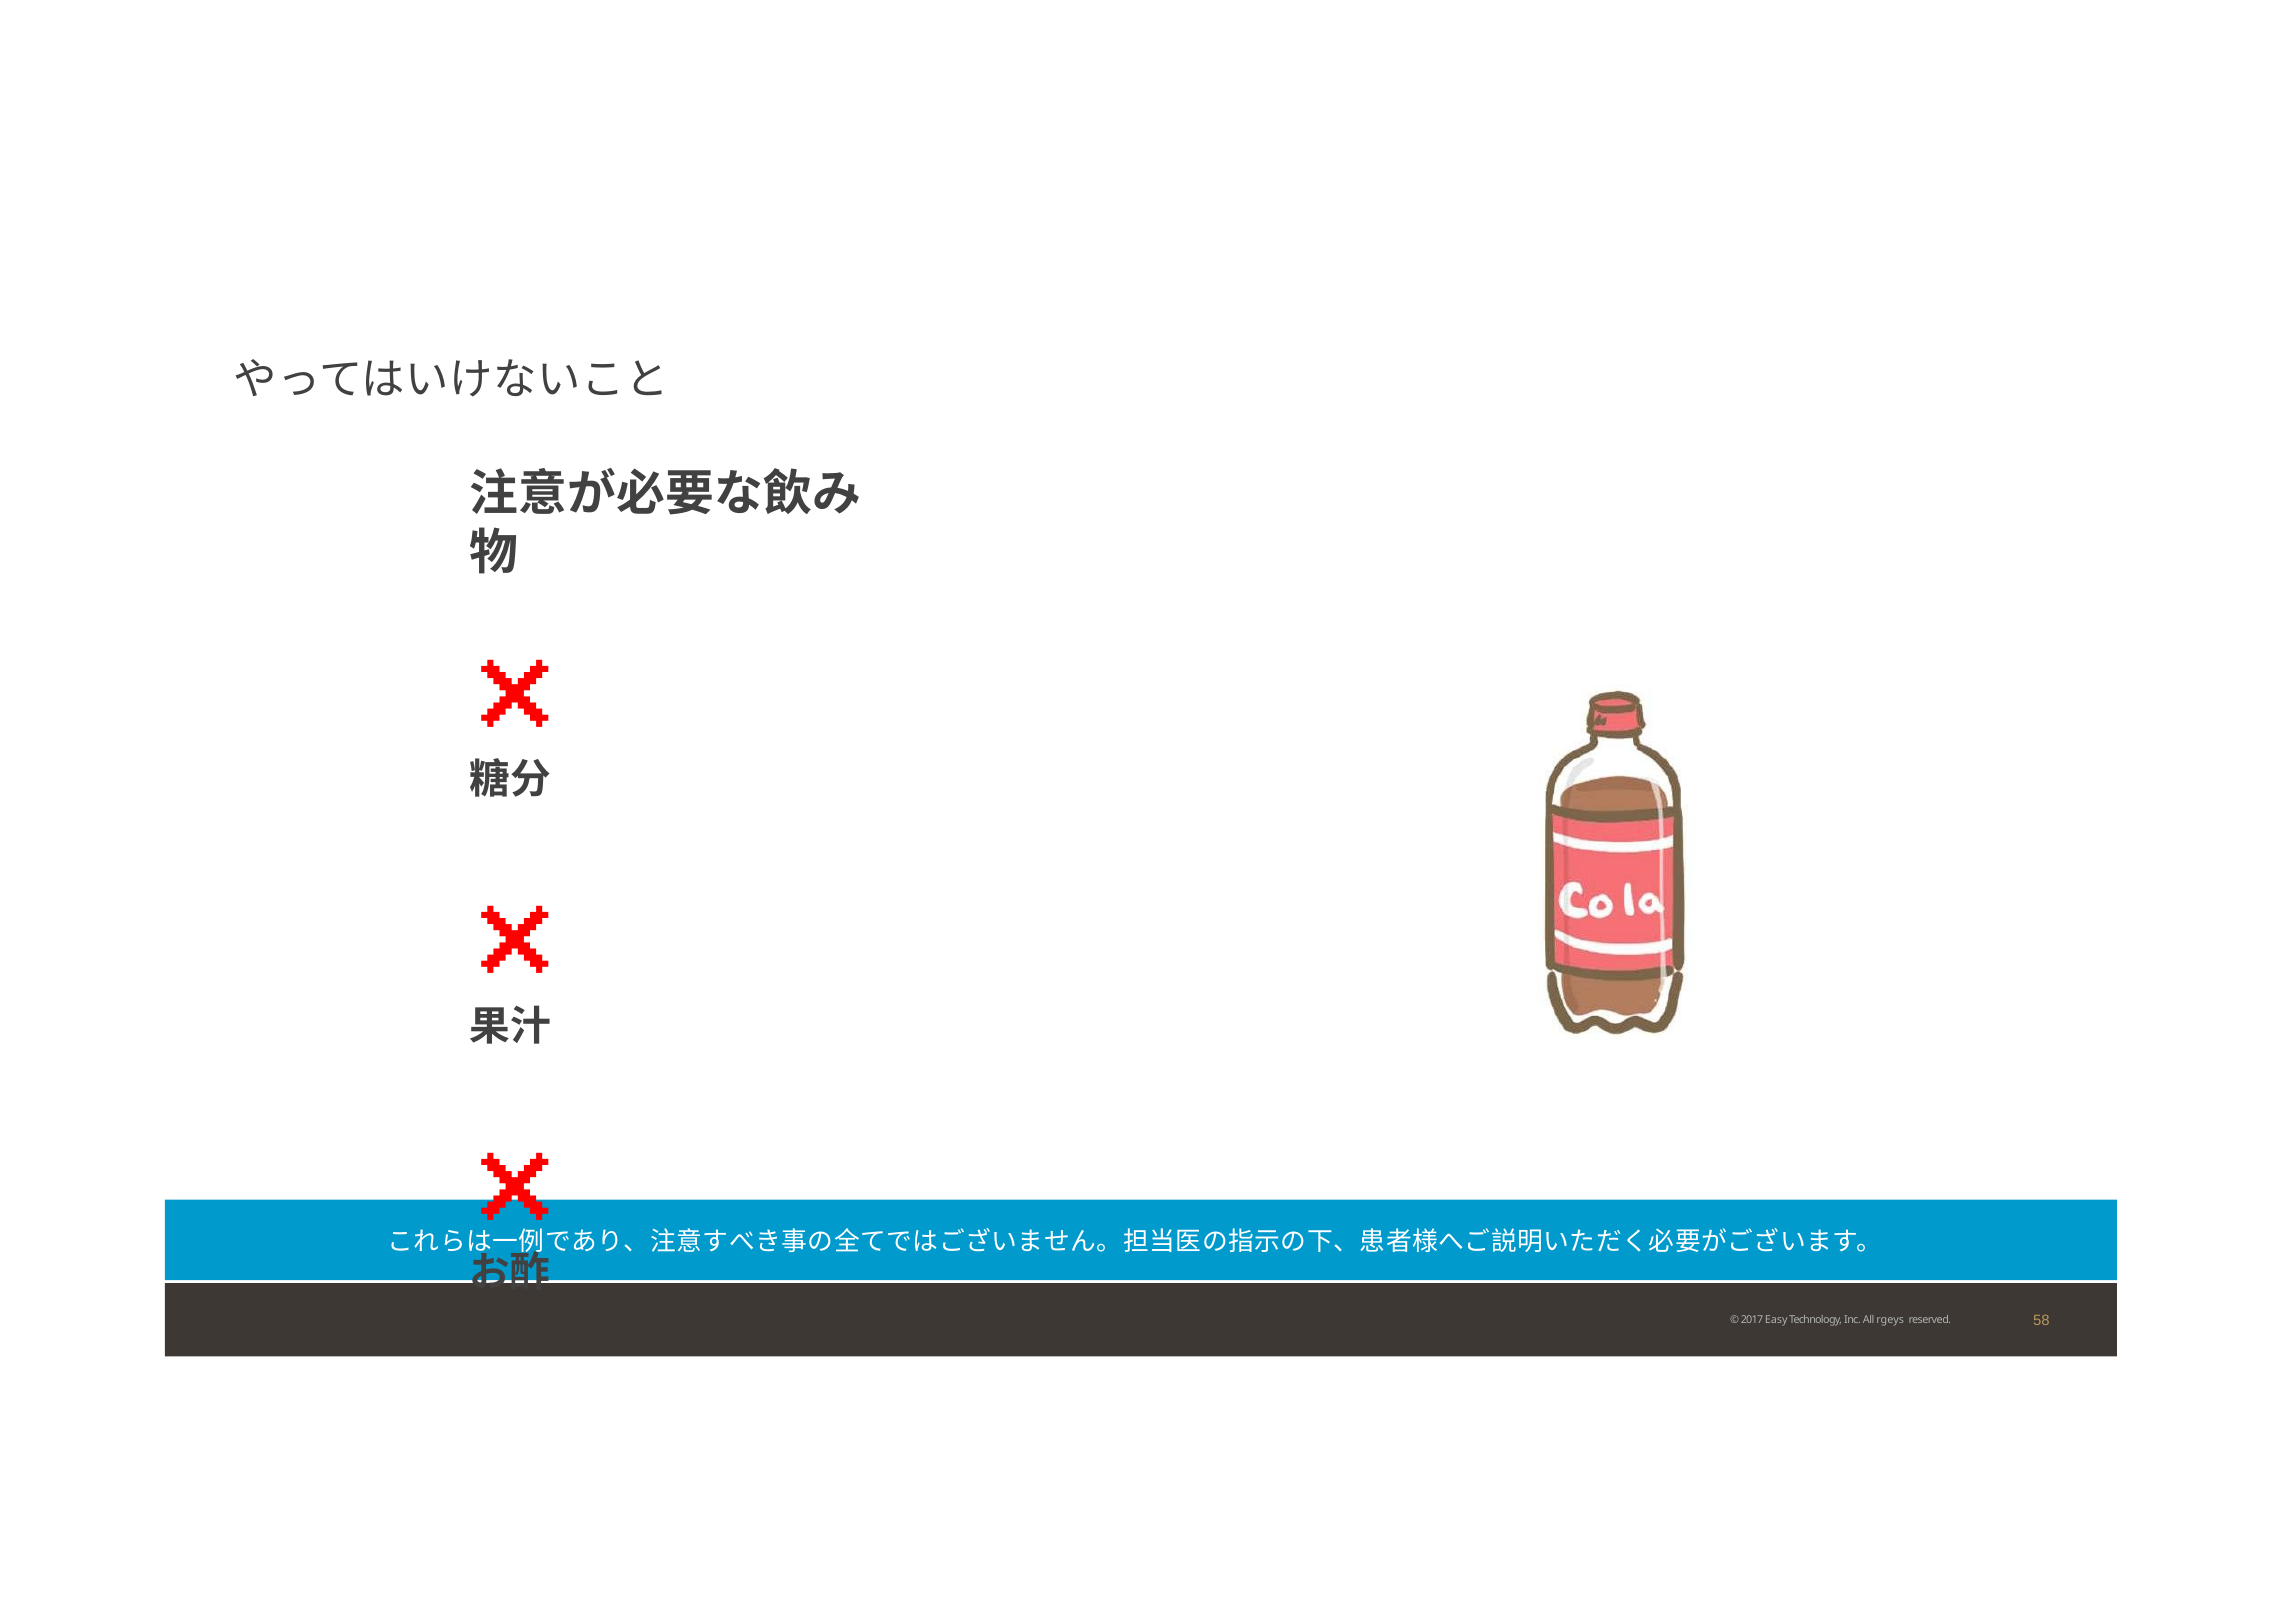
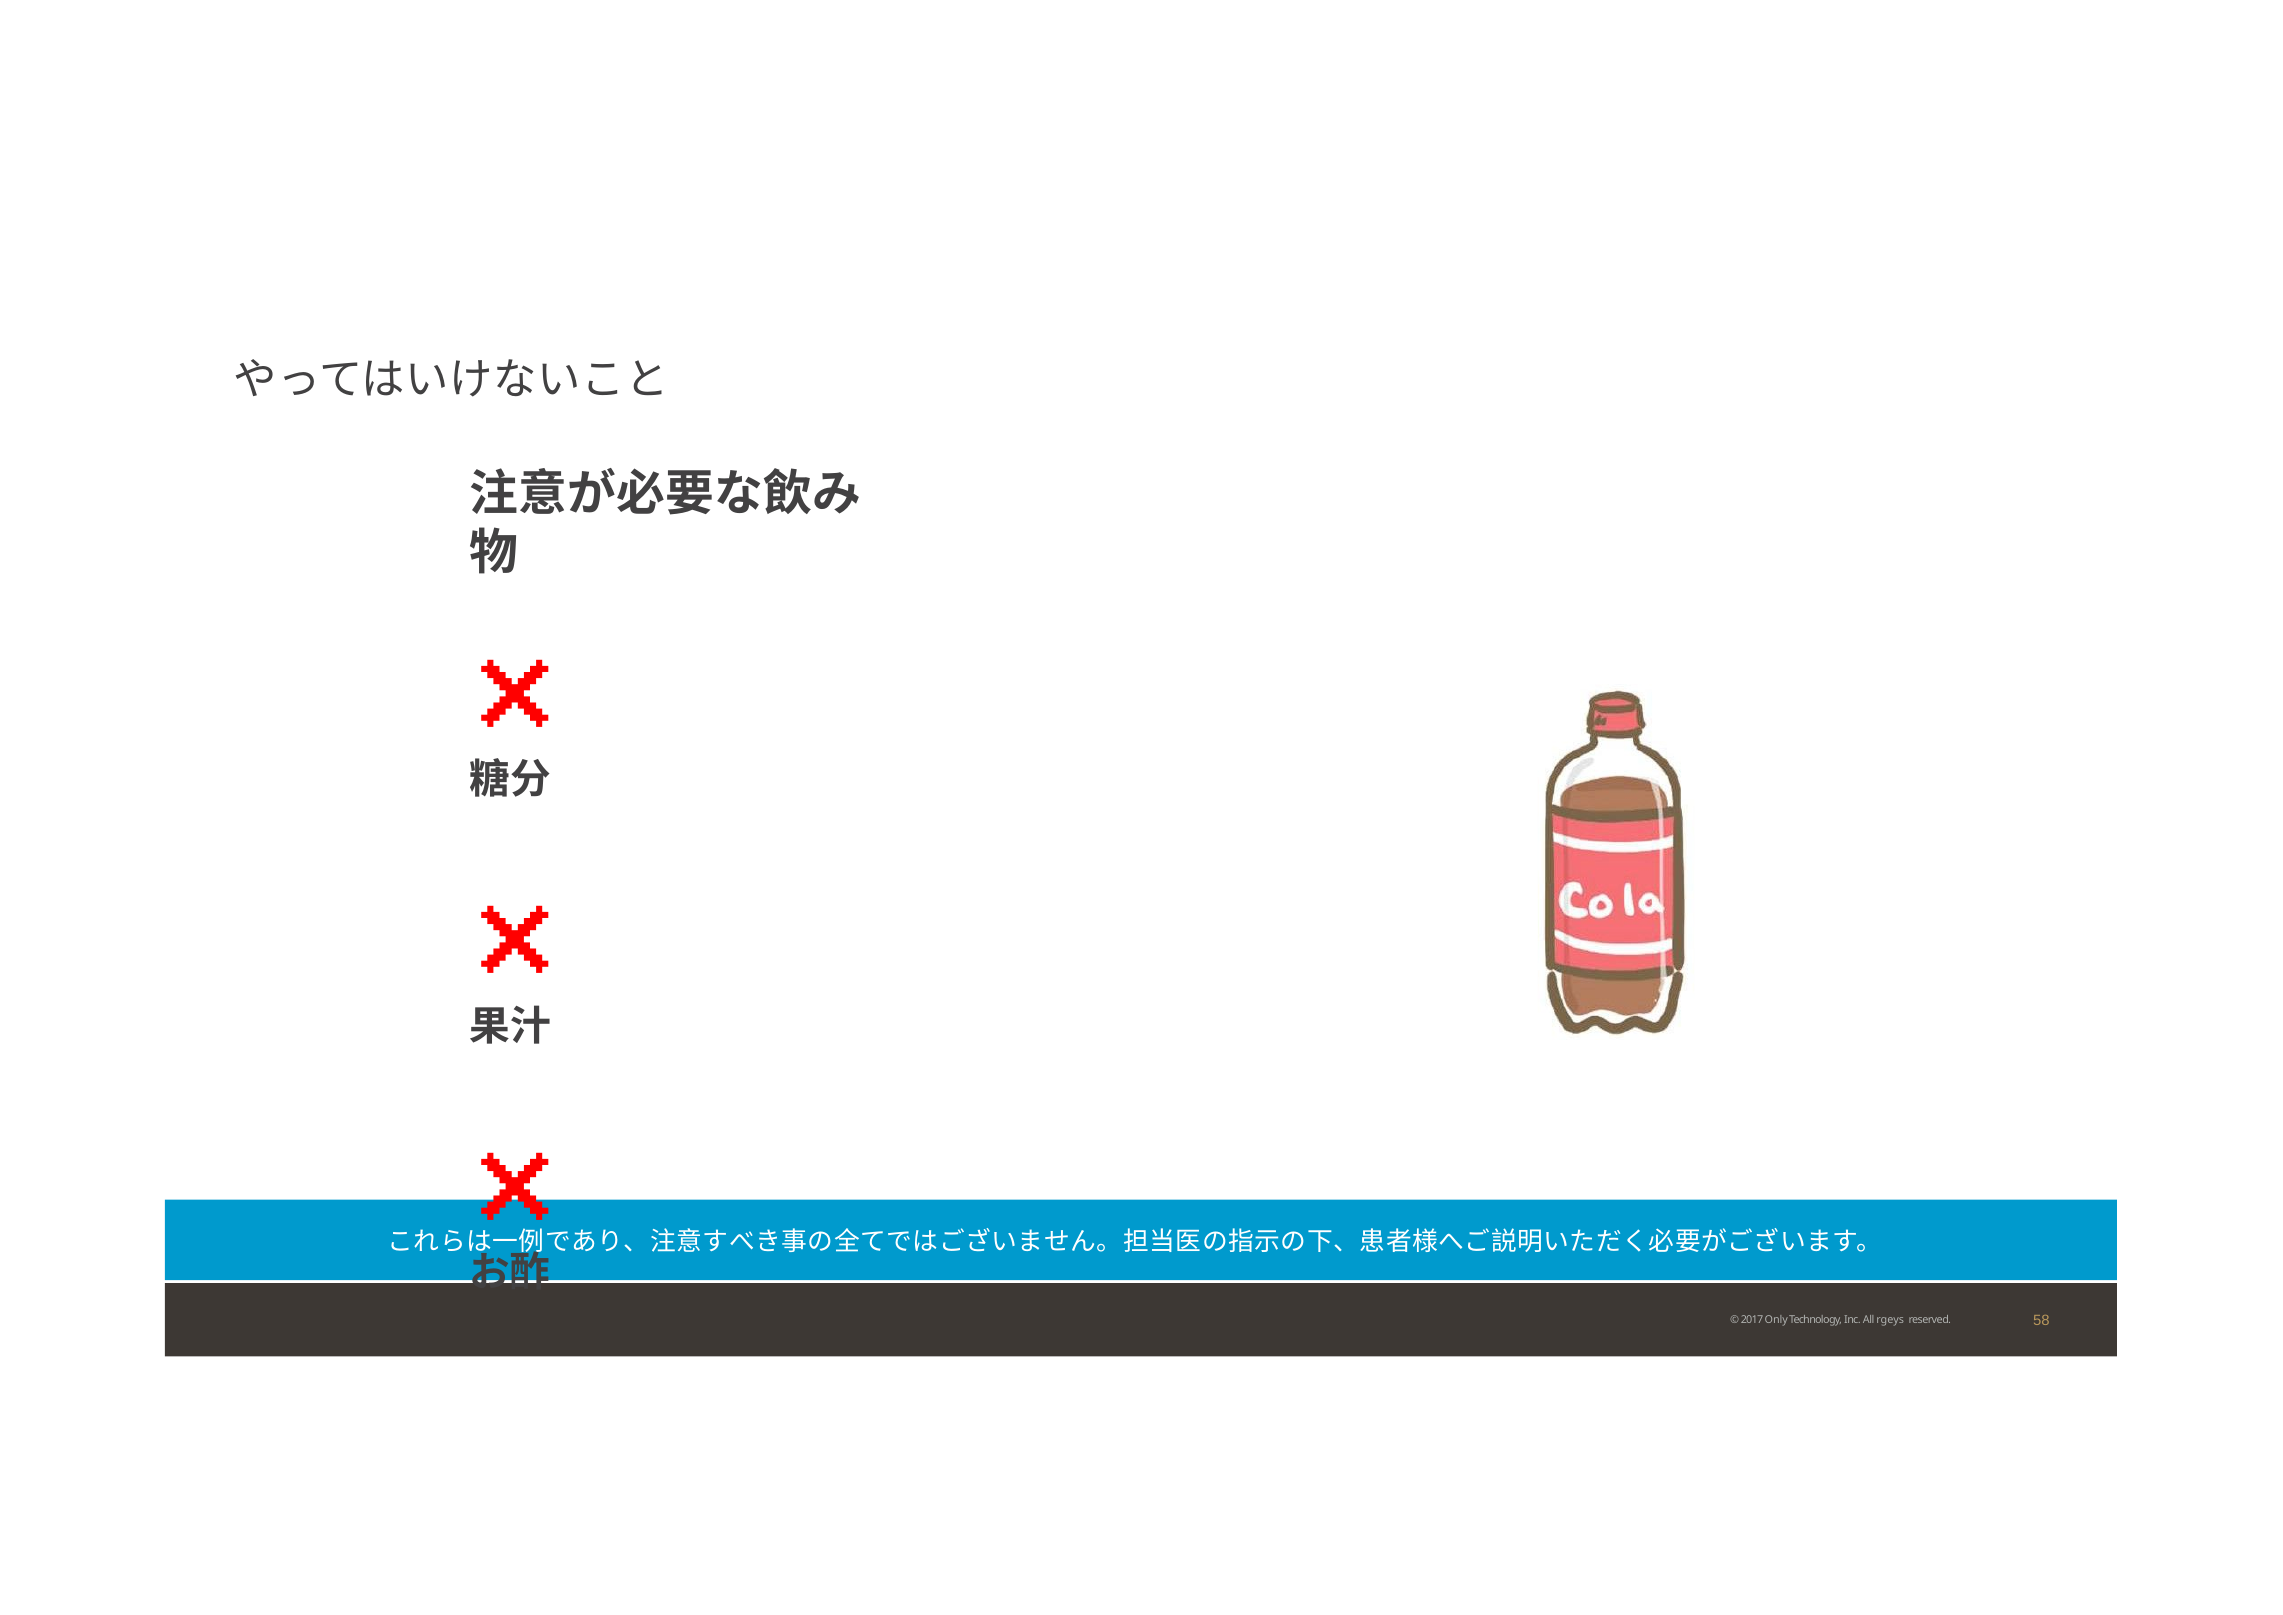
Easy: Easy -> Only (1776, 1320)
